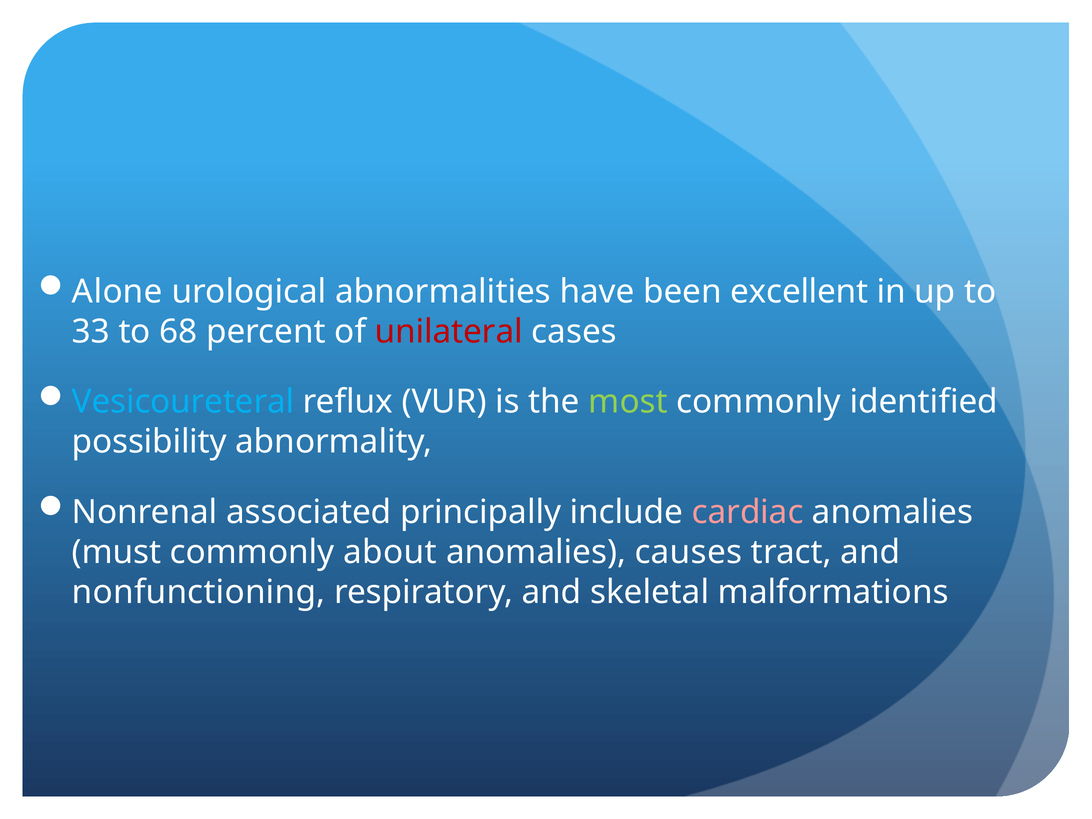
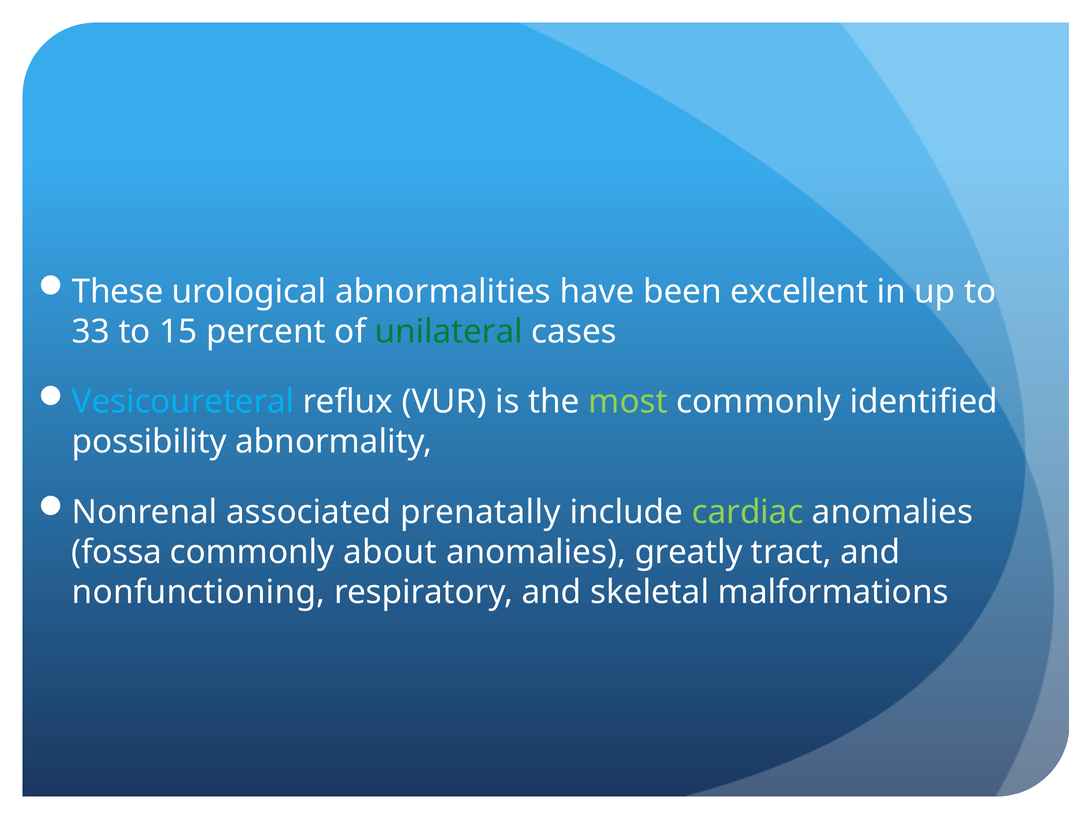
Alone: Alone -> These (118, 292)
68: 68 -> 15 (178, 332)
unilateral colour: red -> green (449, 332)
principally: principally -> prenatally (480, 512)
cardiac colour: pink -> light green (748, 512)
must: must -> fossa (117, 552)
causes: causes -> greatly (689, 552)
